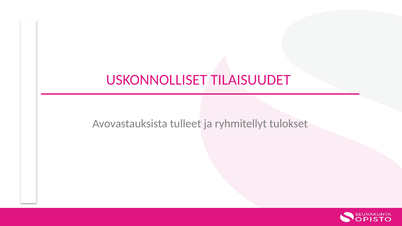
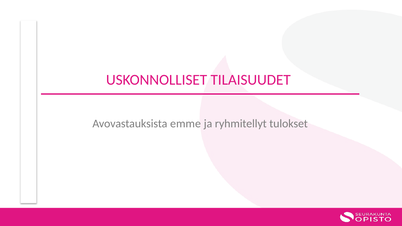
tulleet: tulleet -> emme (186, 124)
